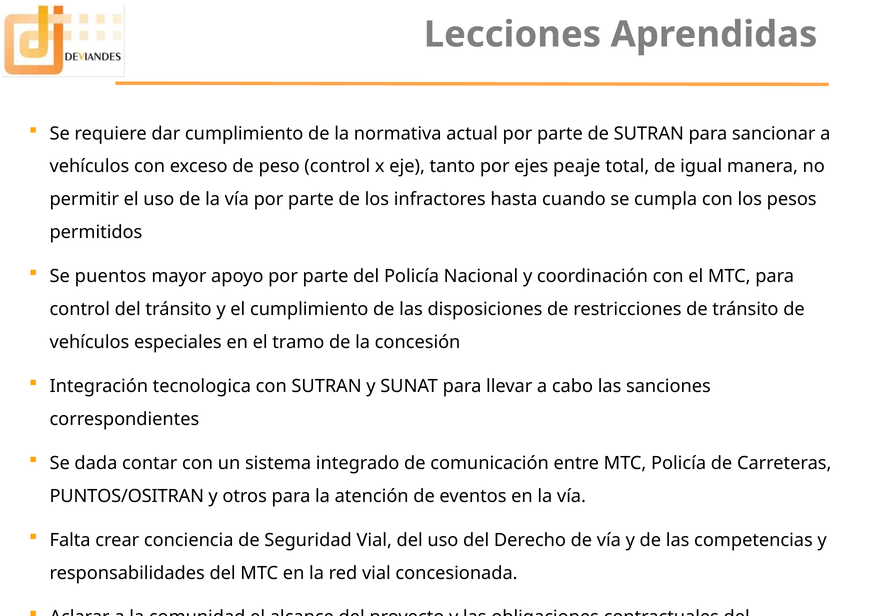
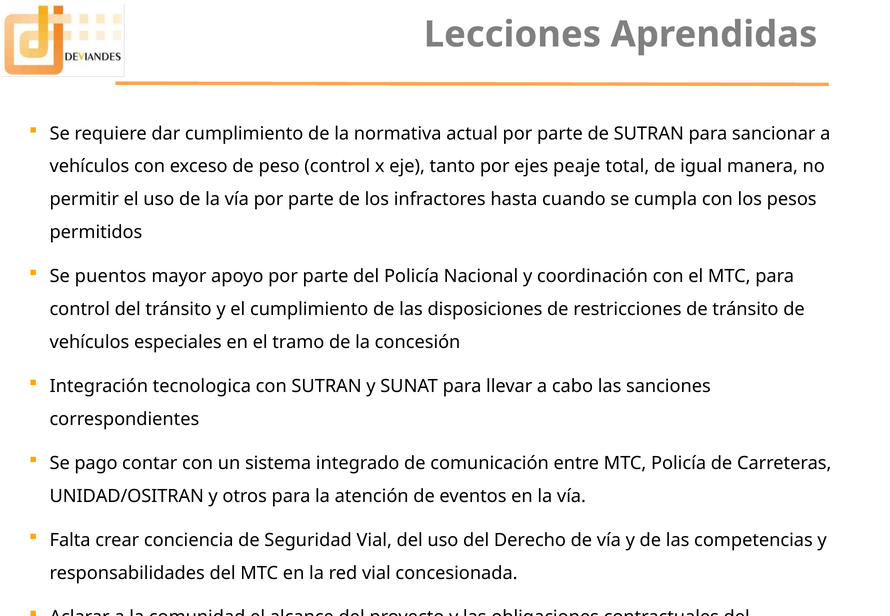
dada: dada -> pago (96, 463)
PUNTOS/OSITRAN: PUNTOS/OSITRAN -> UNIDAD/OSITRAN (127, 496)
